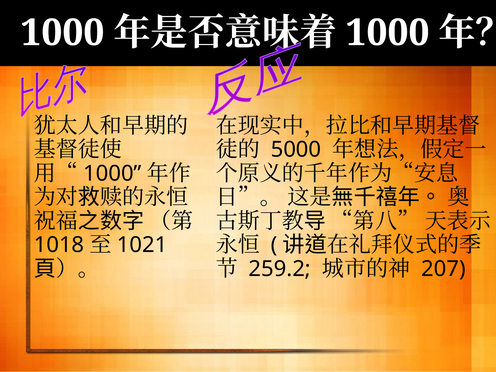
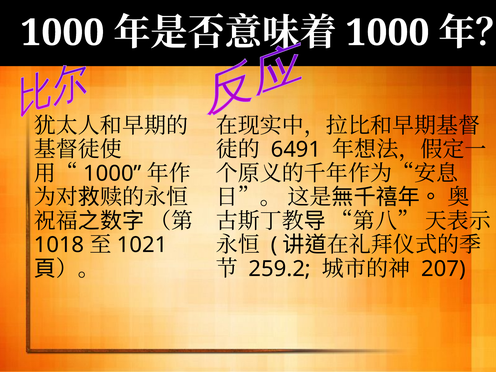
5000: 5000 -> 6491 (296, 150)
